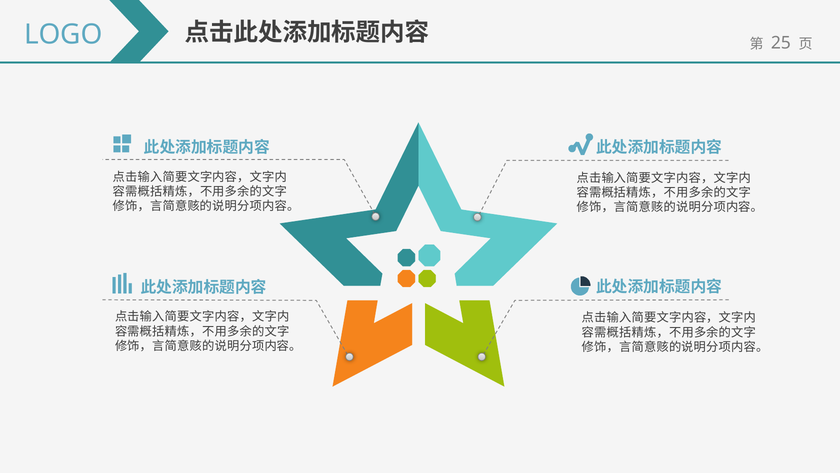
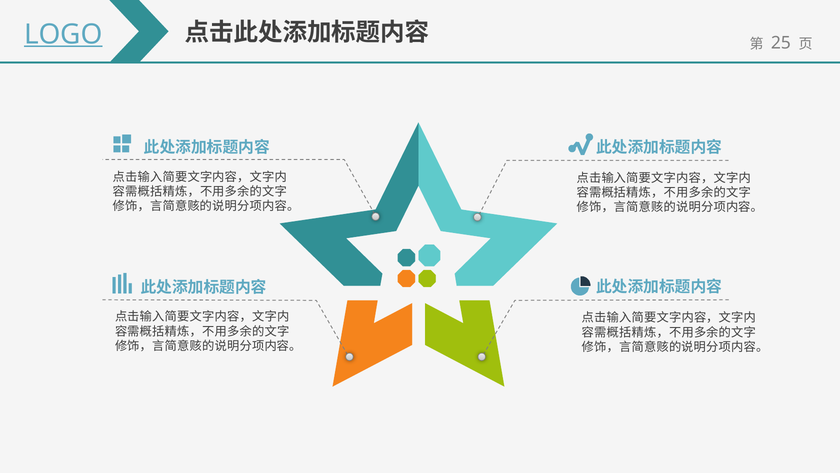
LOGO underline: none -> present (63, 34)
